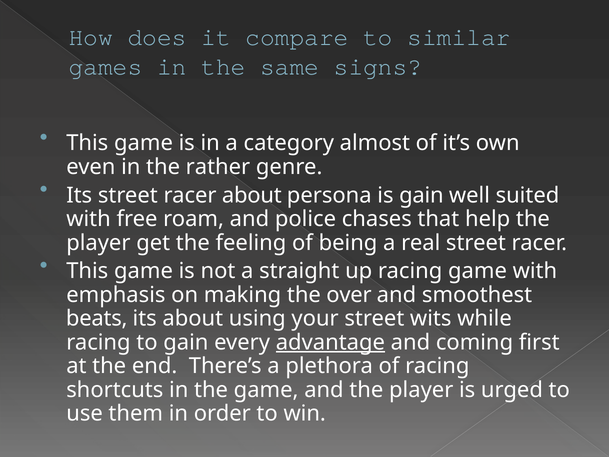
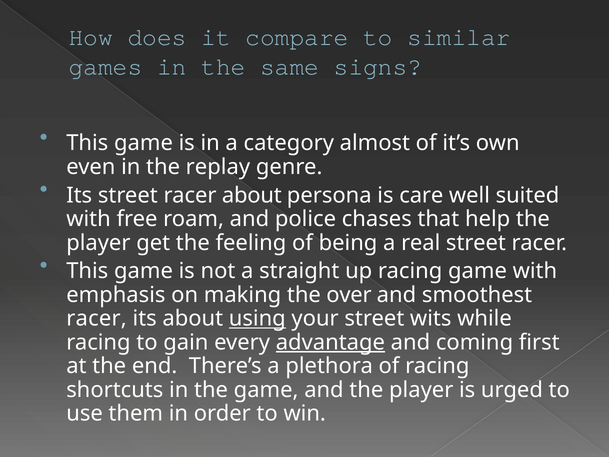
rather: rather -> replay (218, 167)
is gain: gain -> care (421, 195)
beats: beats -> racer (96, 318)
using underline: none -> present (257, 318)
